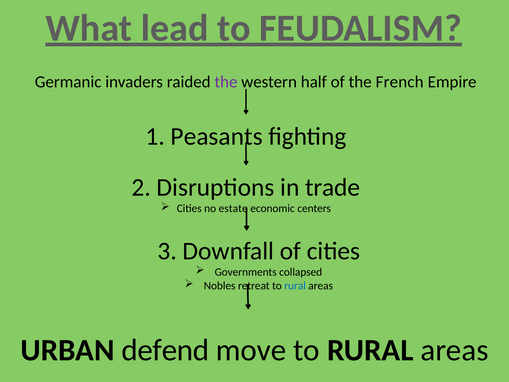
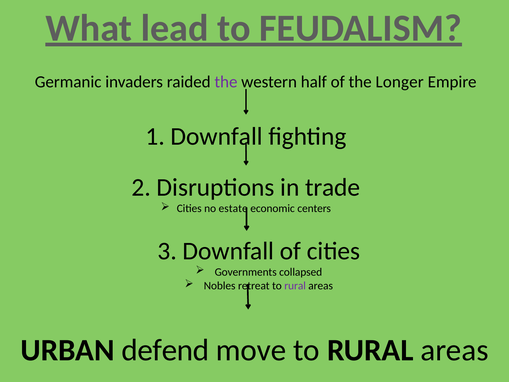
French: French -> Longer (400, 82)
1 Peasants: Peasants -> Downfall (217, 136)
rural colour: blue -> purple (295, 286)
